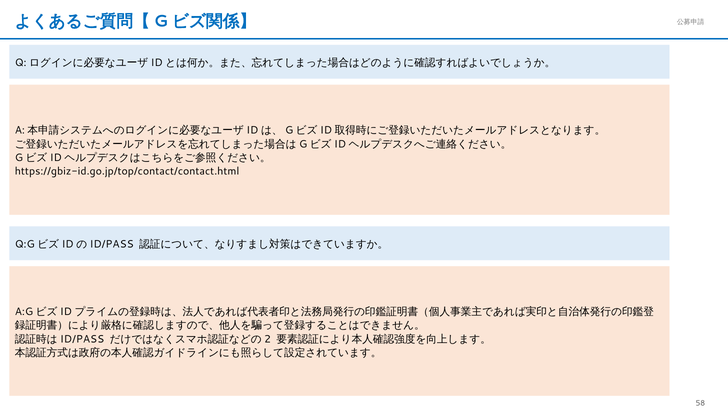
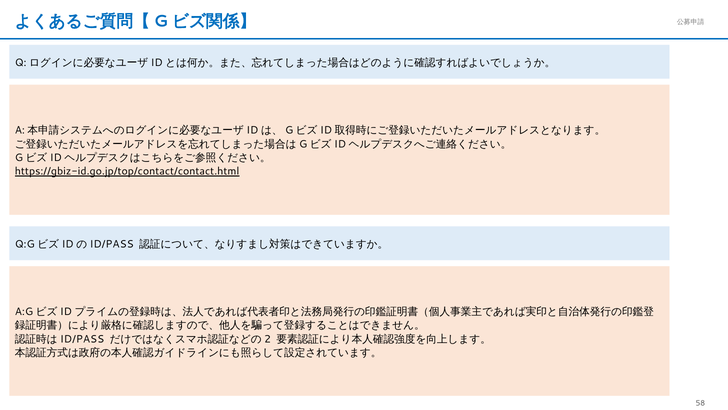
https://gbiz-id.go.jp/top/contact/contact.html underline: none -> present (127, 171)
